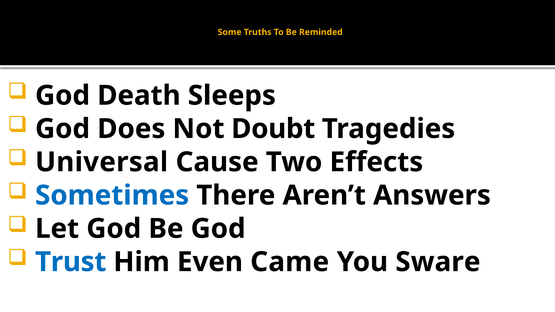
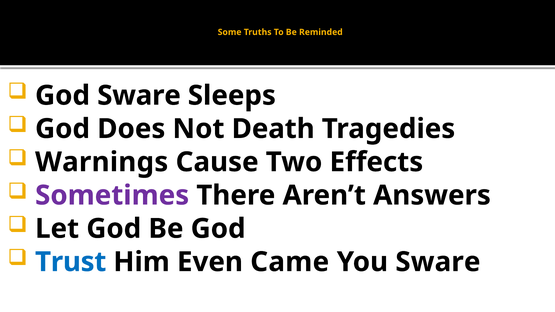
God Death: Death -> Sware (139, 96)
Doubt: Doubt -> Death (273, 129)
Universal: Universal -> Warnings (102, 162)
Sometimes colour: blue -> purple (112, 195)
